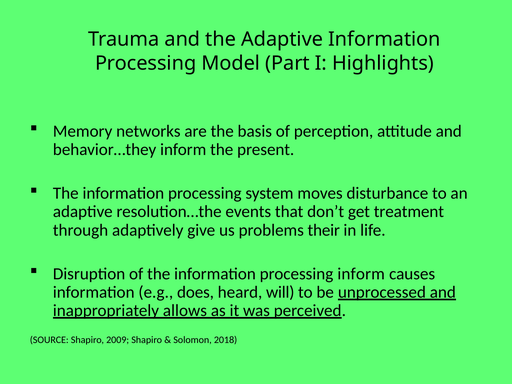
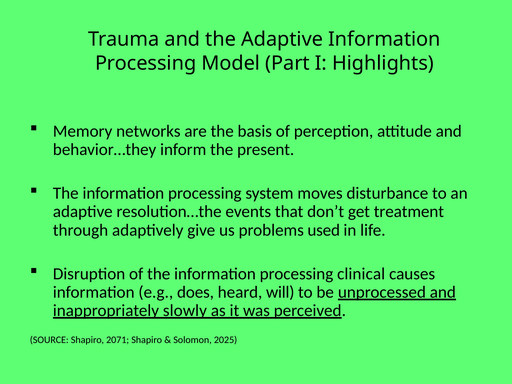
their: their -> used (324, 230)
processing inform: inform -> clinical (361, 274)
allows: allows -> slowly (185, 311)
2009: 2009 -> 2071 (118, 340)
2018: 2018 -> 2025 (226, 340)
